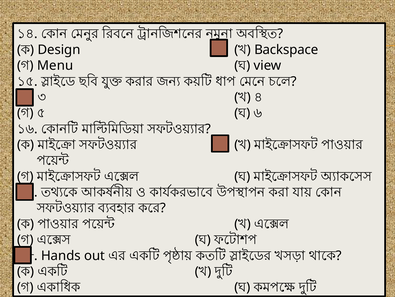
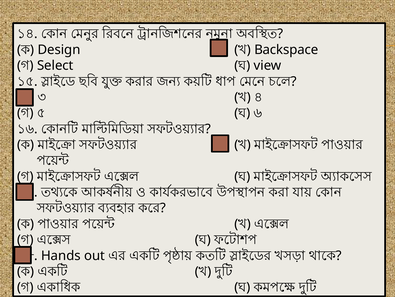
Menu: Menu -> Select (55, 65)
